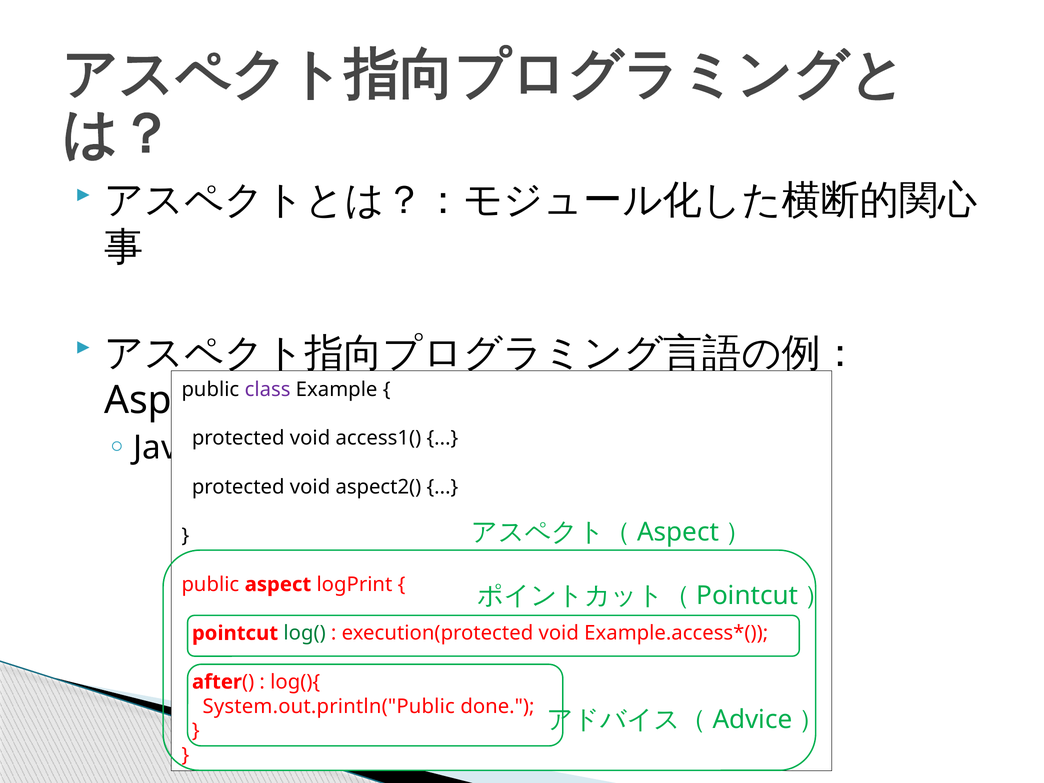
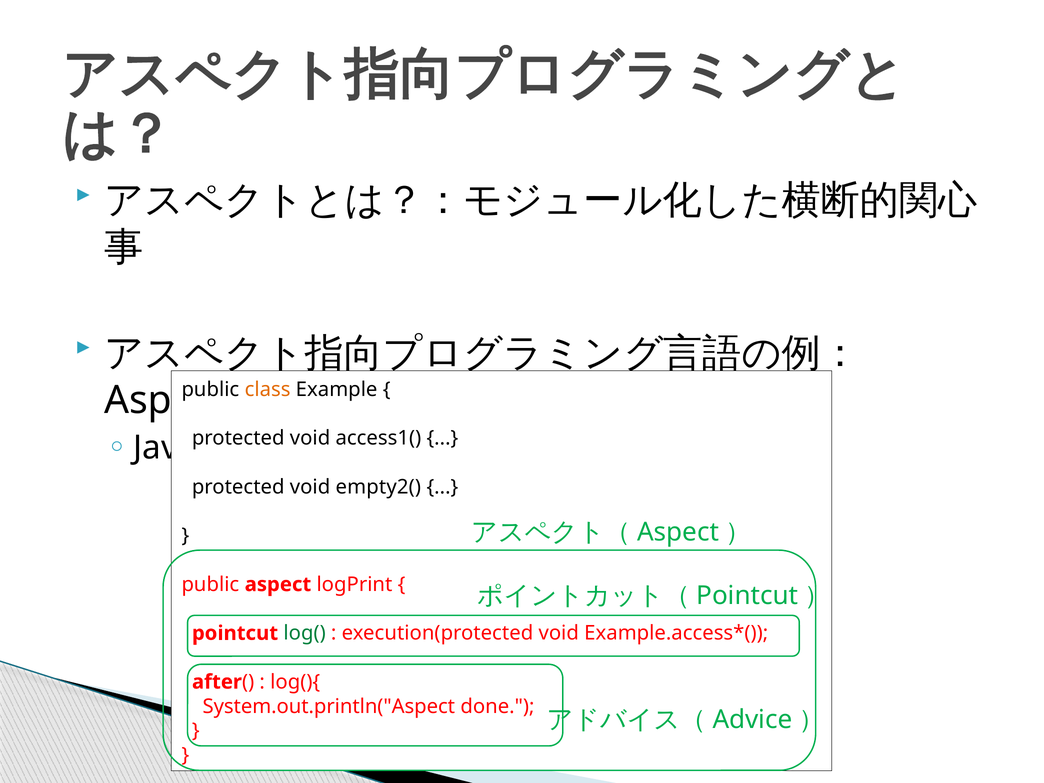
class colour: purple -> orange (268, 389)
aspect2(: aspect2( -> empty2( (378, 487)
System.out.println("Public: System.out.println("Public -> System.out.println("Aspect (329, 706)
